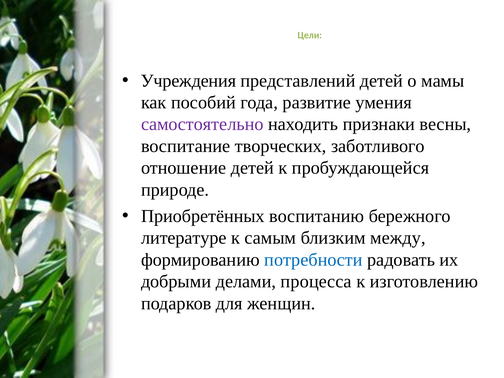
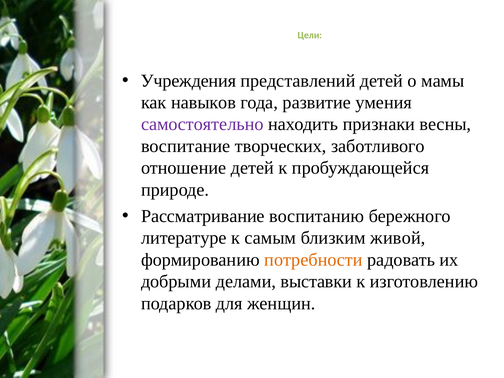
пособий: пособий -> навыков (204, 102)
Приобретённых: Приобретённых -> Рассматривание (203, 216)
между: между -> живой (398, 238)
потребности colour: blue -> orange (313, 260)
процесса: процесса -> выставки (316, 282)
